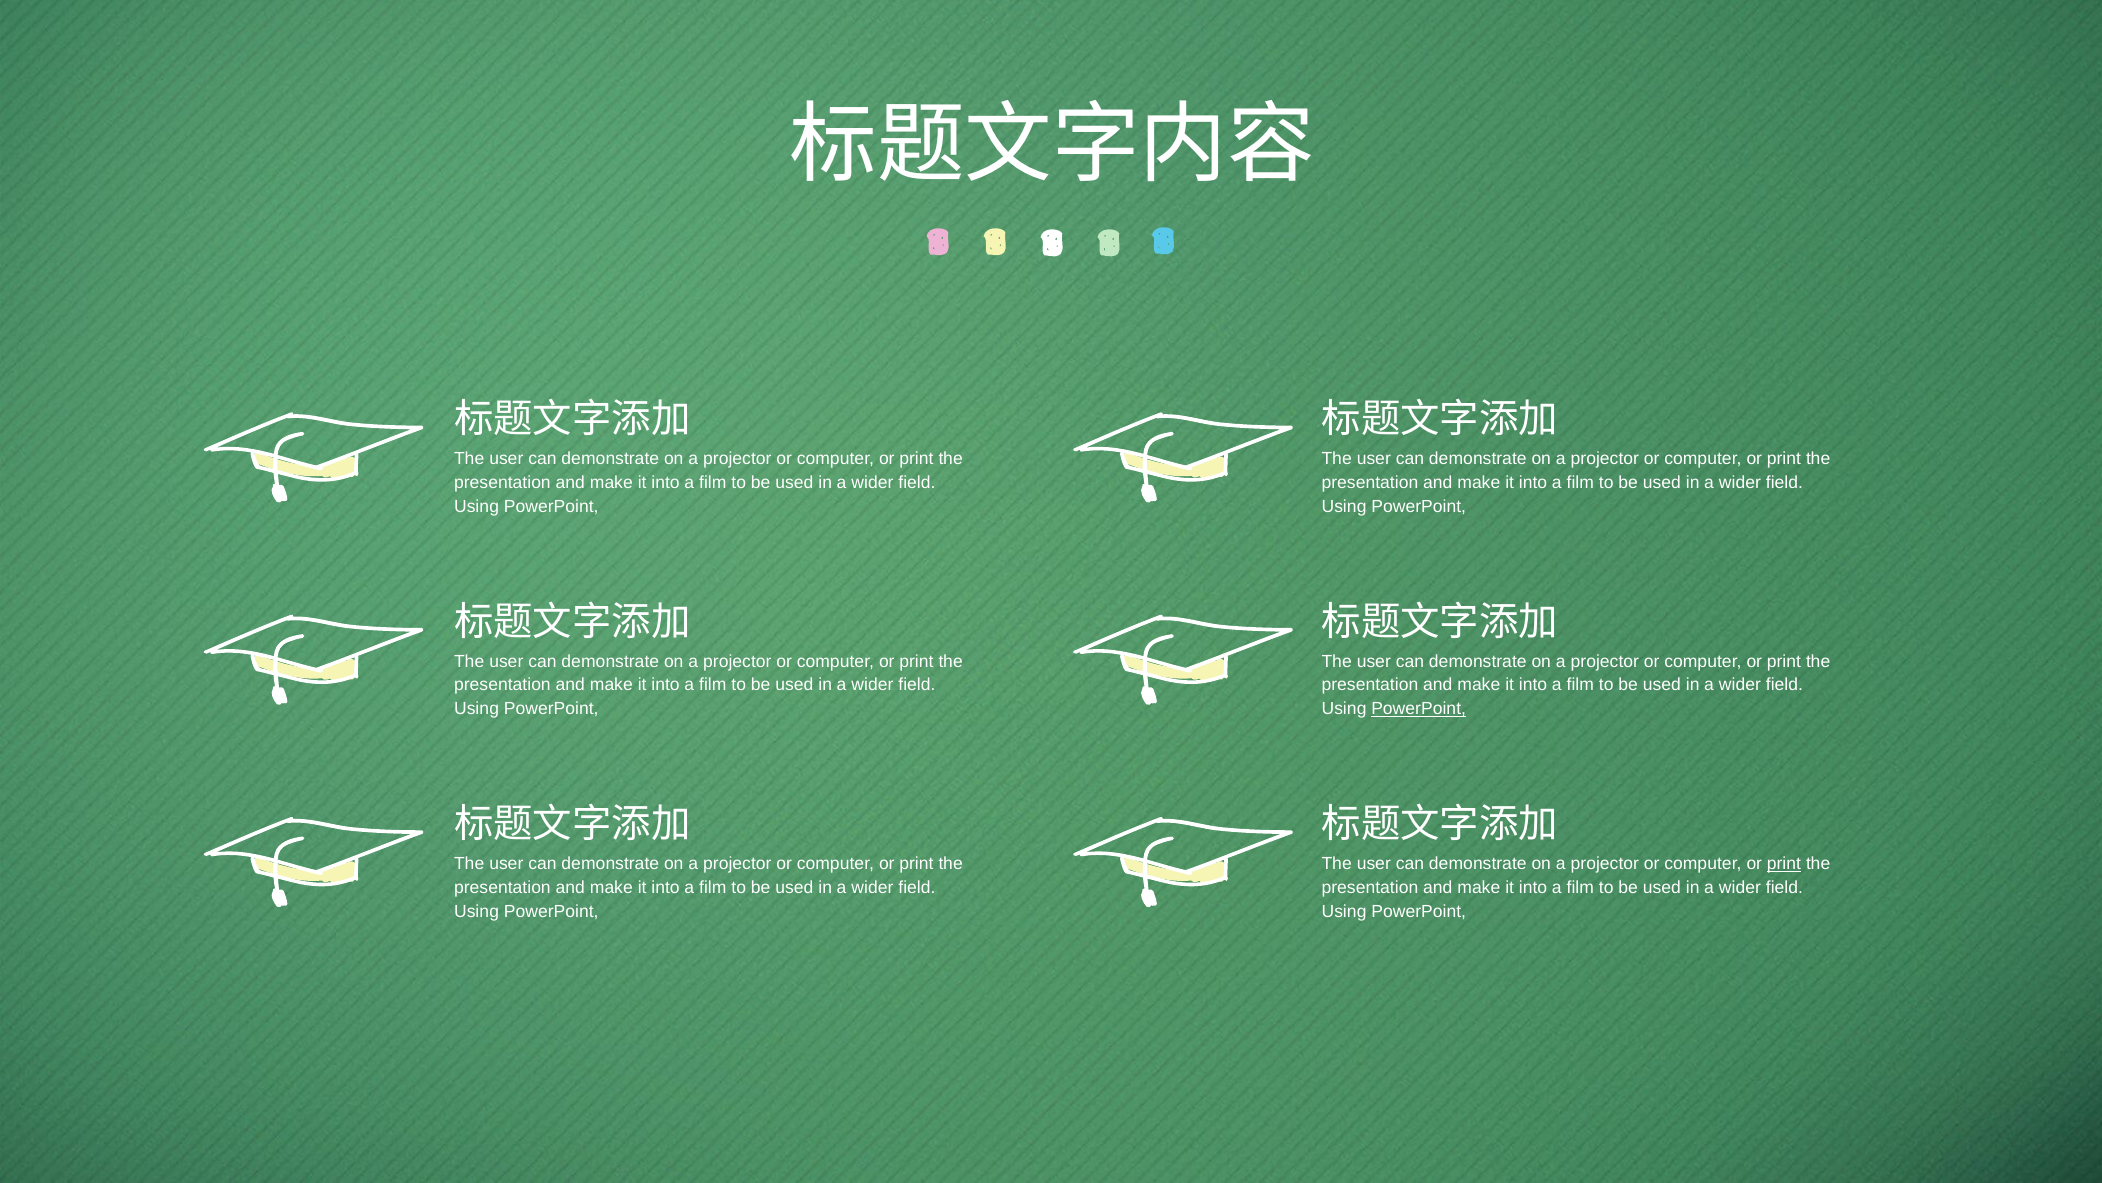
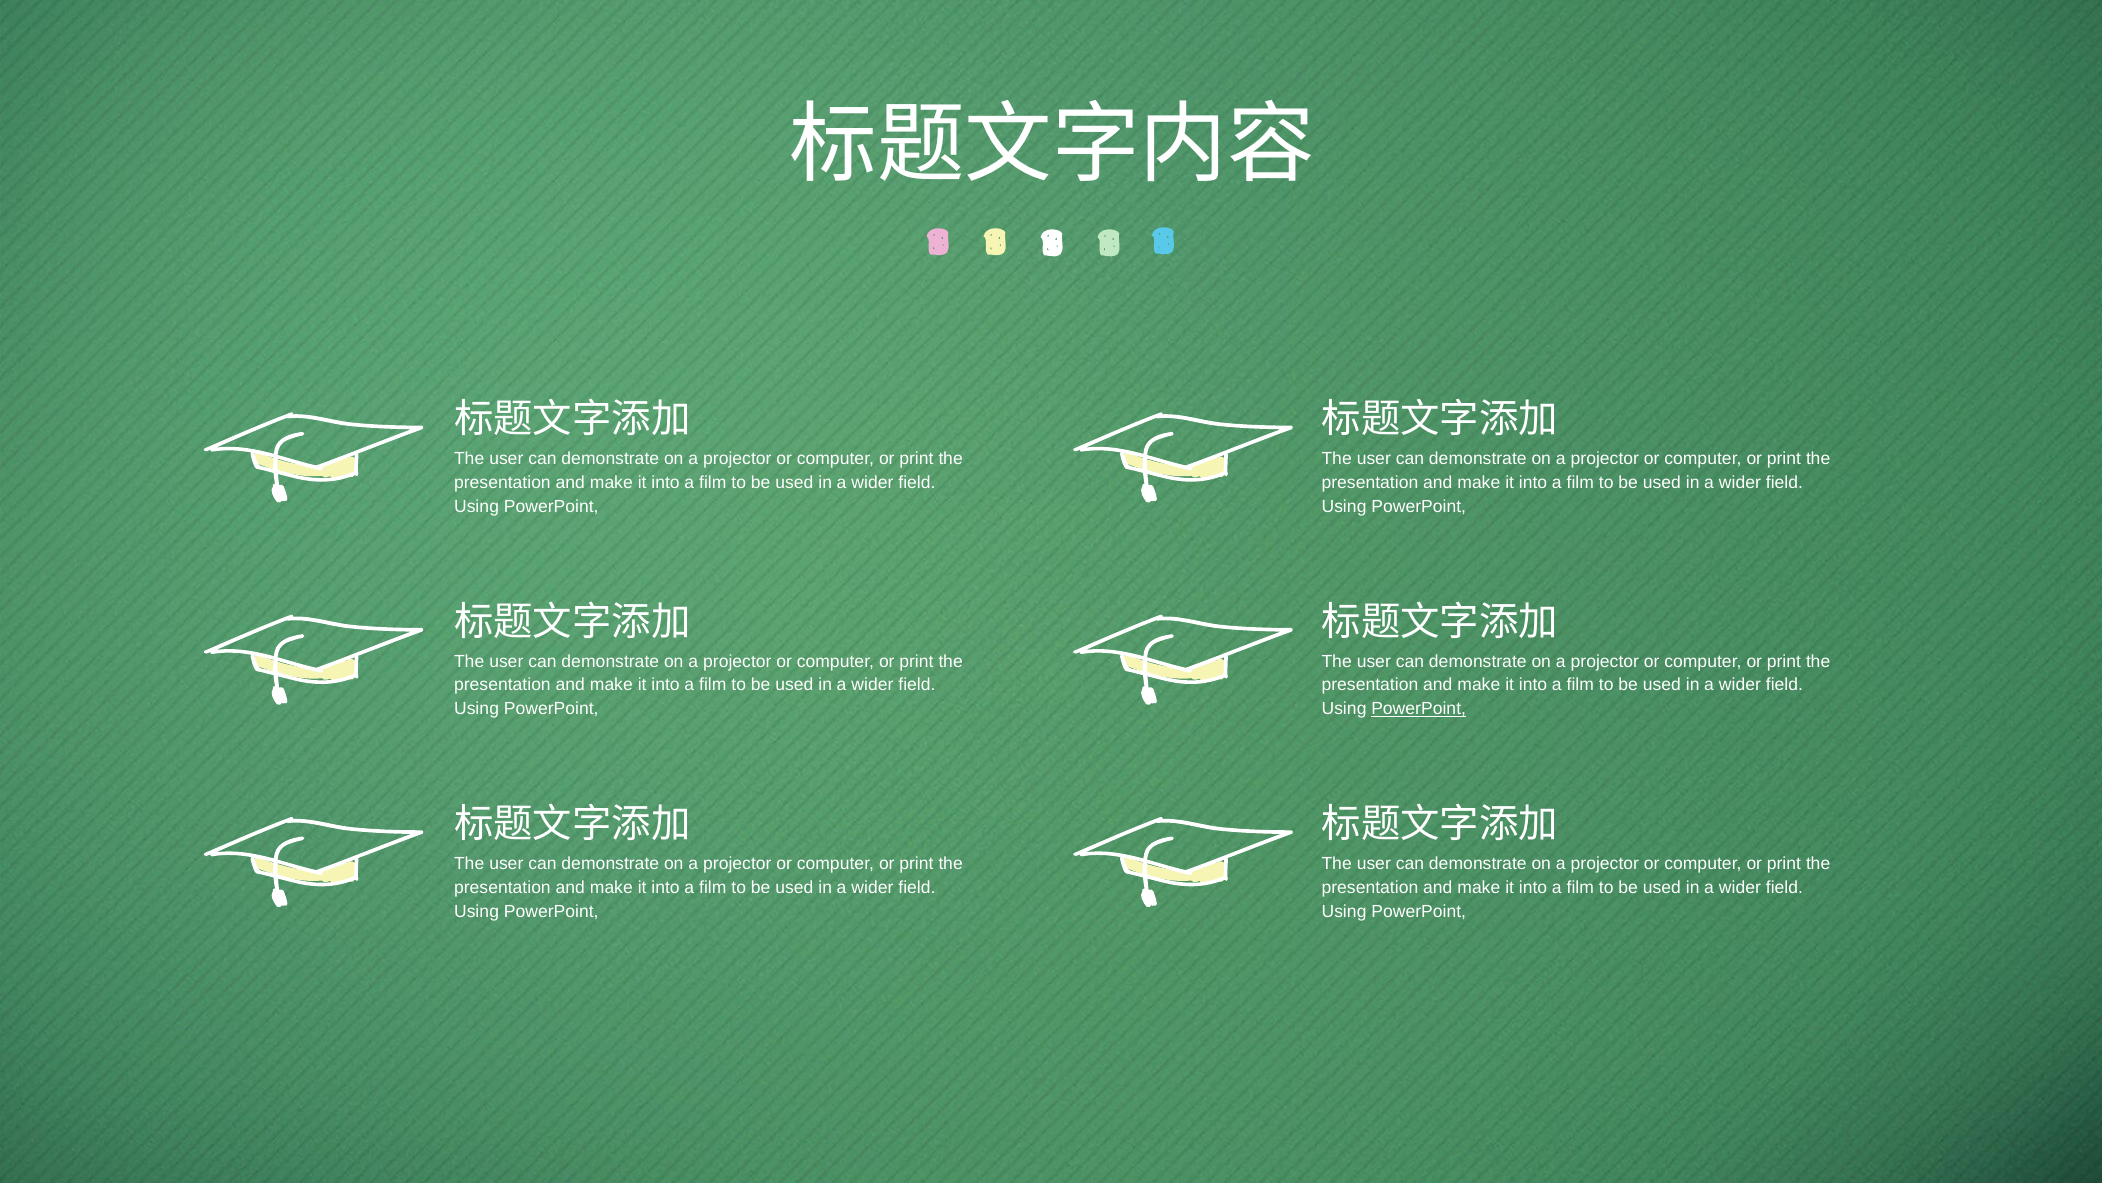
print underline: present -> none (1784, 863)
